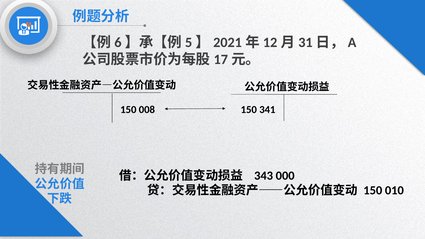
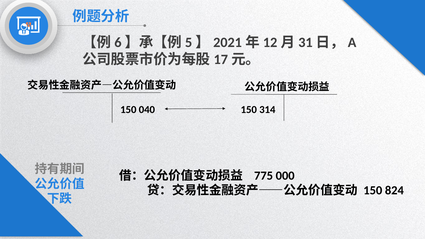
008: 008 -> 040 (147, 110)
341: 341 -> 314 (267, 110)
343: 343 -> 775 (264, 176)
010: 010 -> 824 (394, 191)
